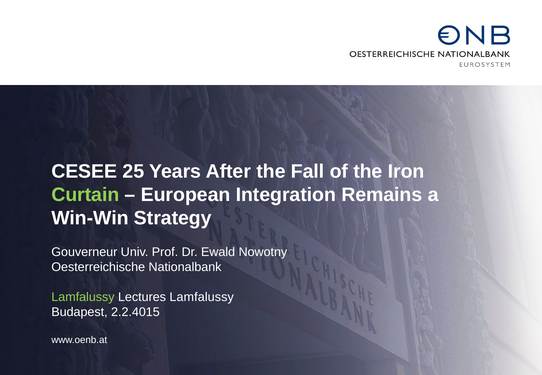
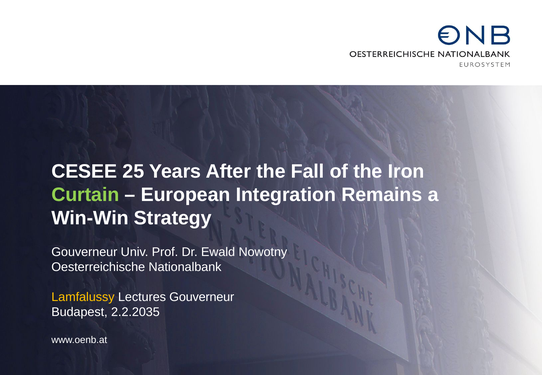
Lamfalussy colour: light green -> yellow (83, 297)
Lectures Lamfalussy: Lamfalussy -> Gouverneur (202, 297)
2.2.4015: 2.2.4015 -> 2.2.2035 (135, 312)
